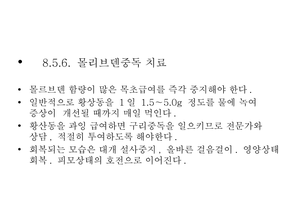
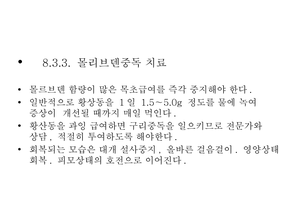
8.5.6: 8.5.6 -> 8.3.3 (57, 63)
